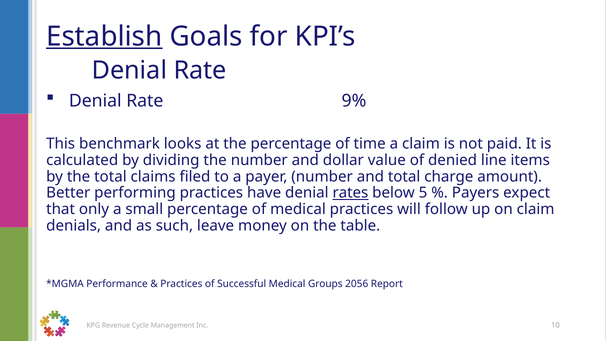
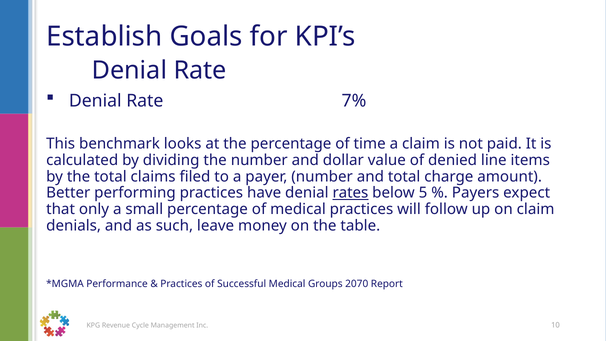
Establish underline: present -> none (104, 36)
9%: 9% -> 7% (354, 101)
2056: 2056 -> 2070 (357, 284)
